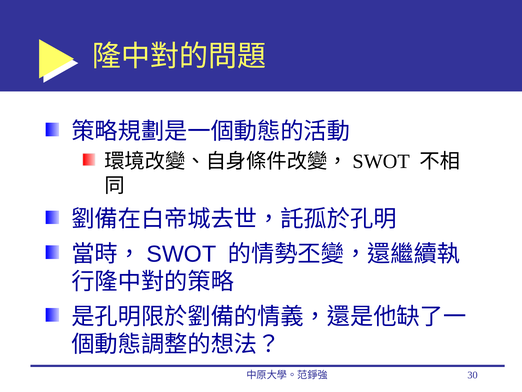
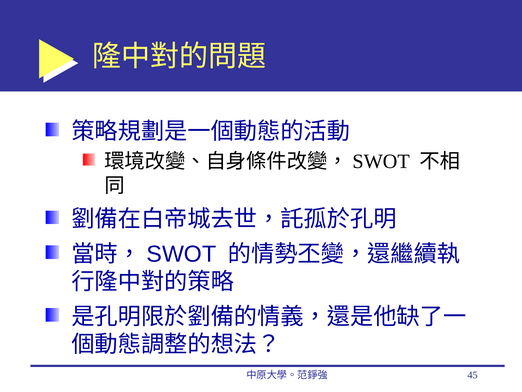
30: 30 -> 45 (473, 375)
